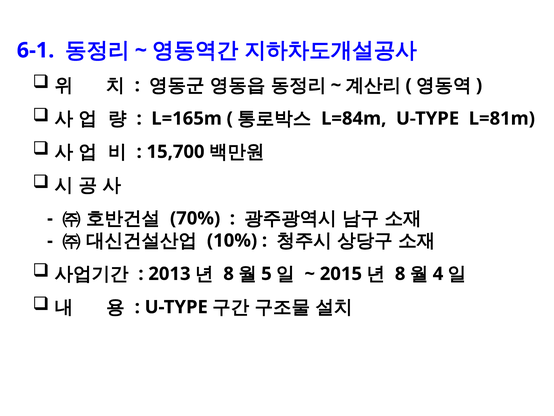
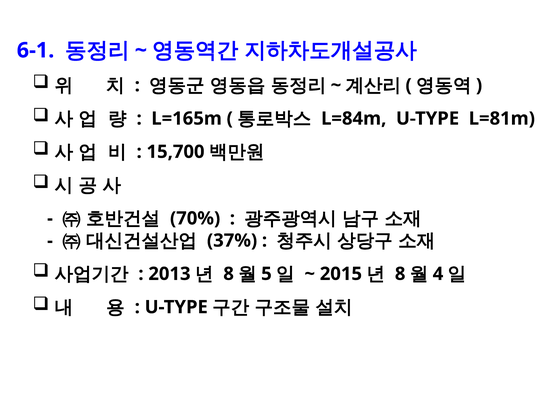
10%: 10% -> 37% (232, 240)
